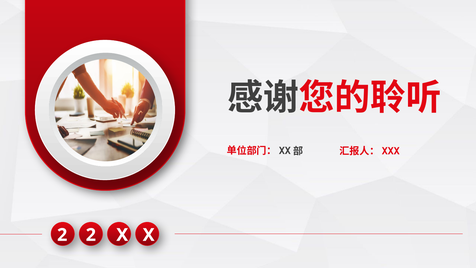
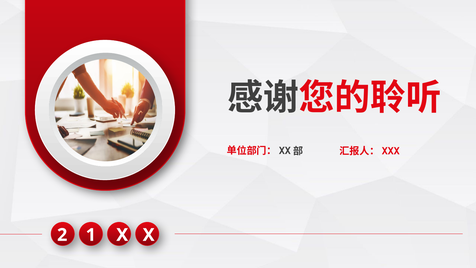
2 2: 2 -> 1 (91, 235)
